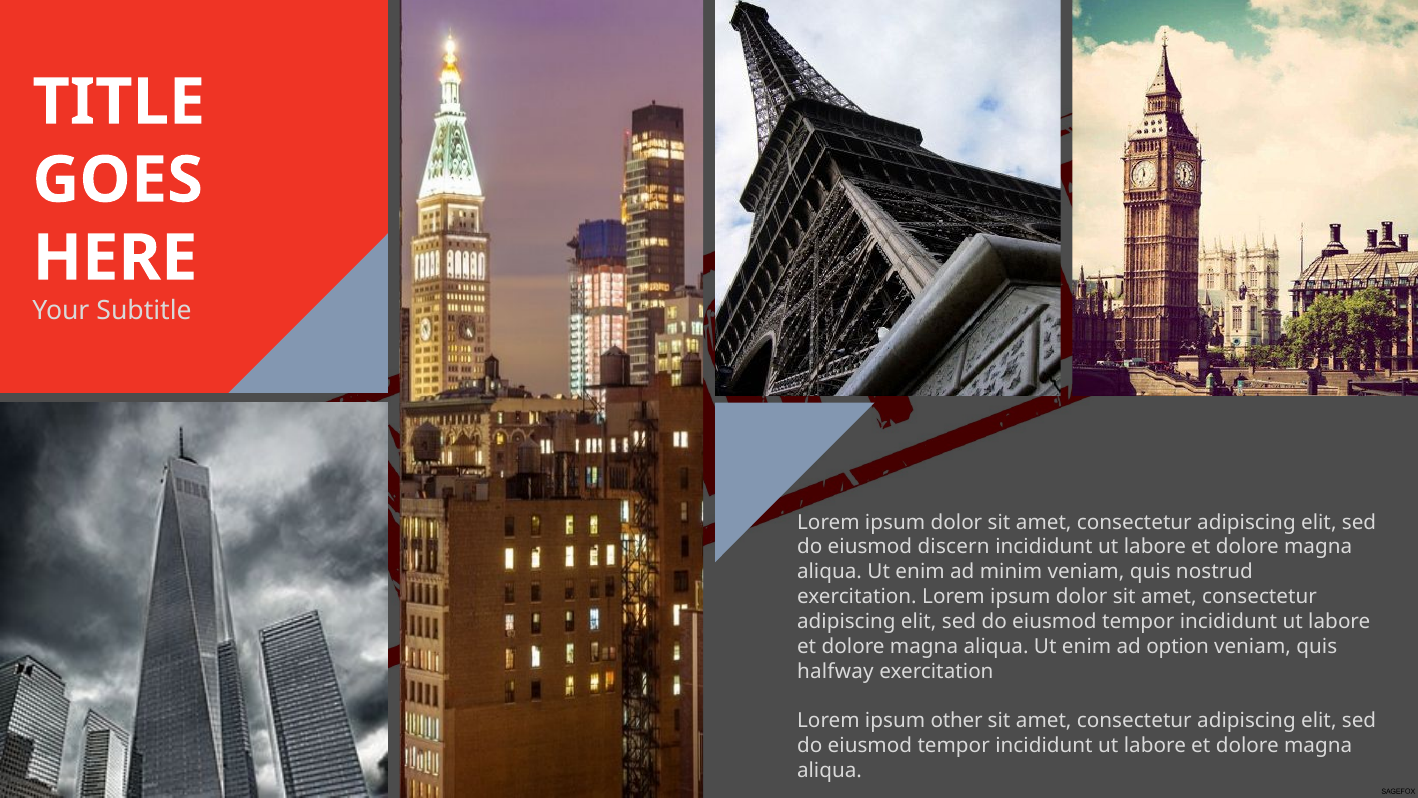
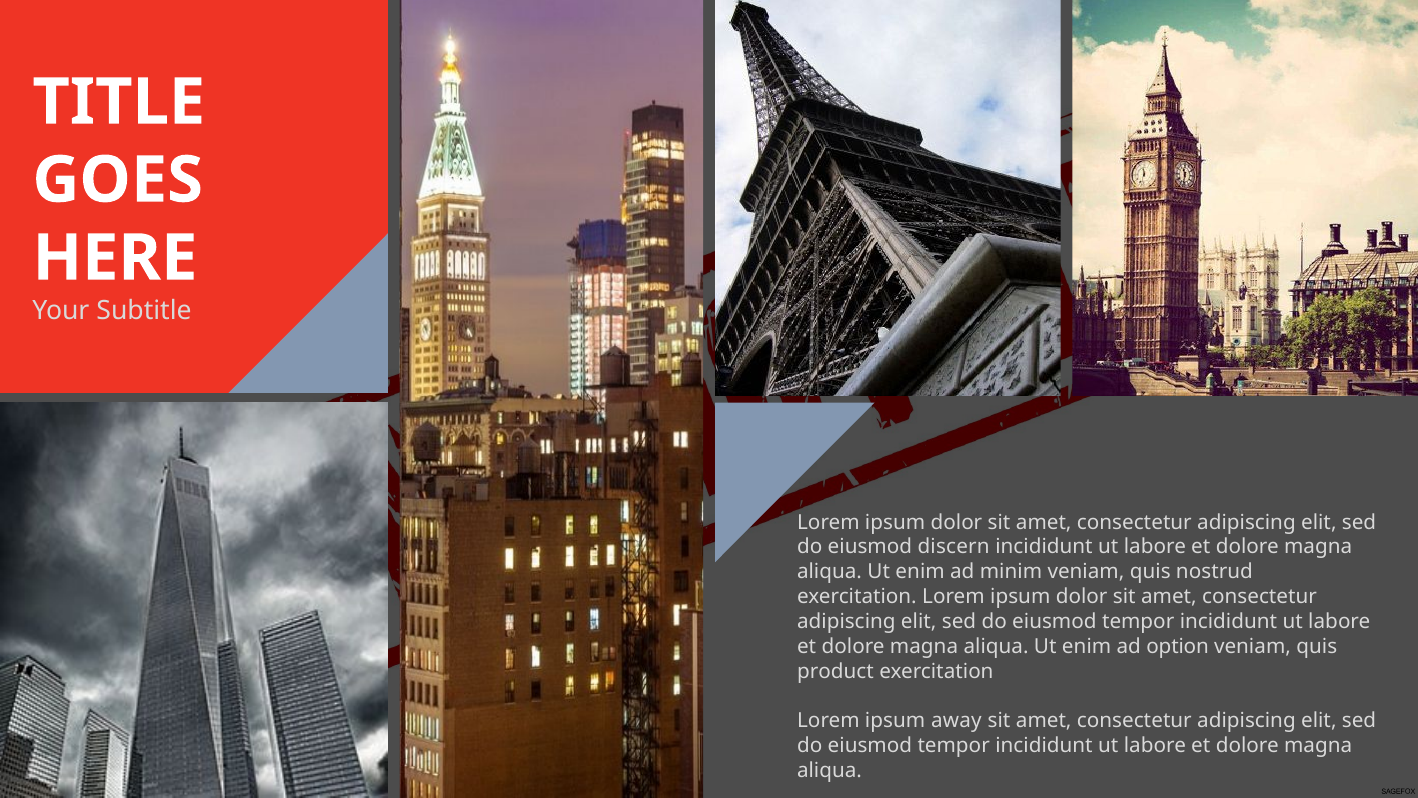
halfway: halfway -> product (835, 671)
other: other -> away (956, 721)
